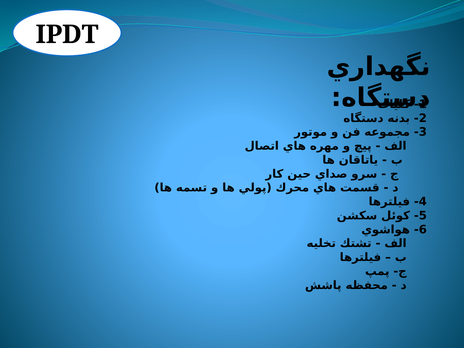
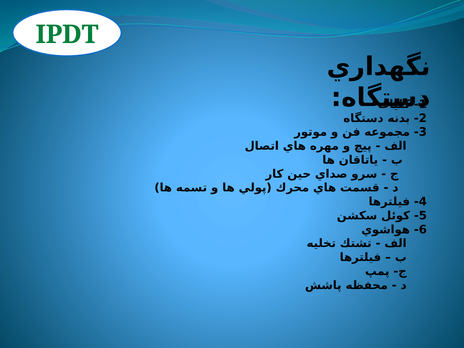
IPDT colour: black -> green (67, 35)
